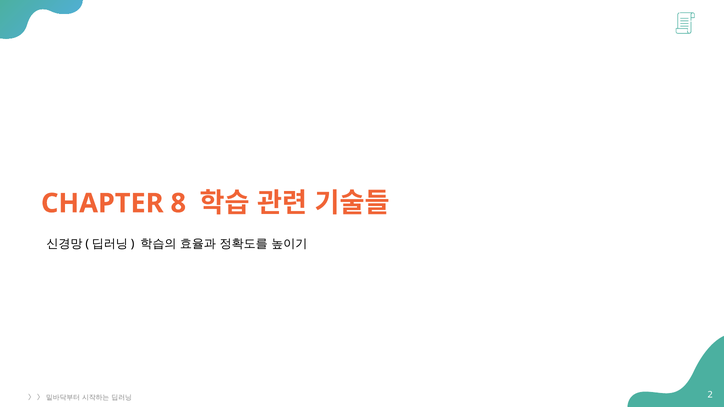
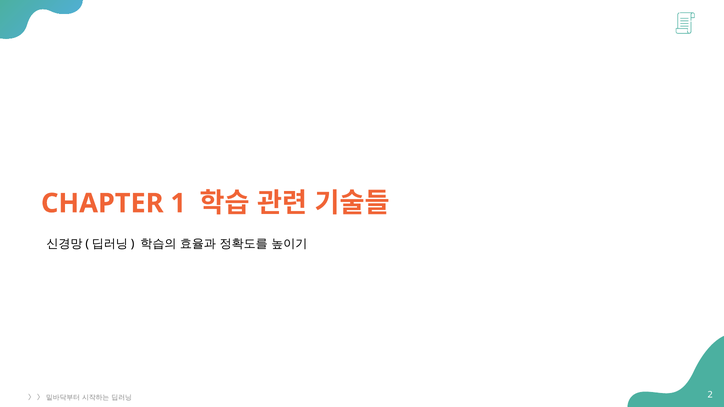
8: 8 -> 1 (178, 203)
